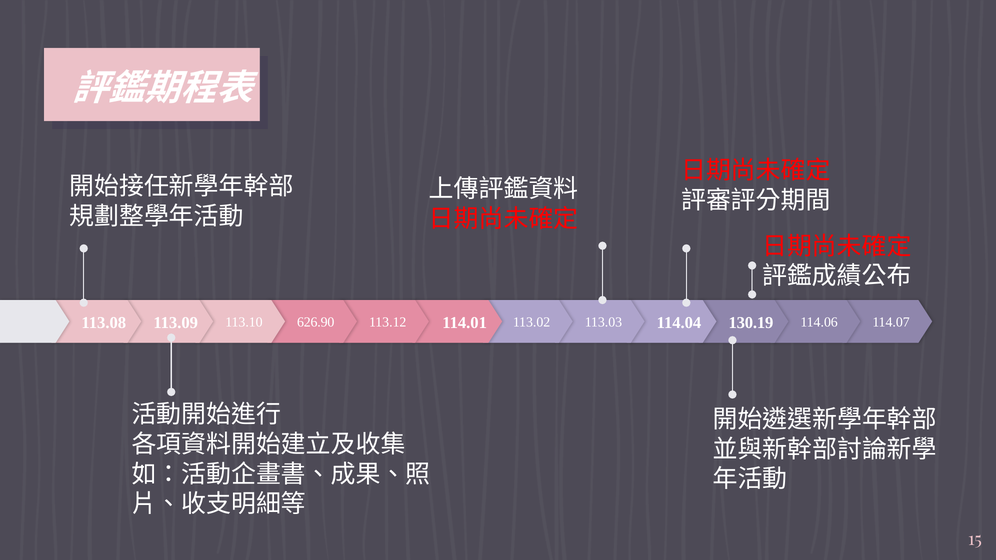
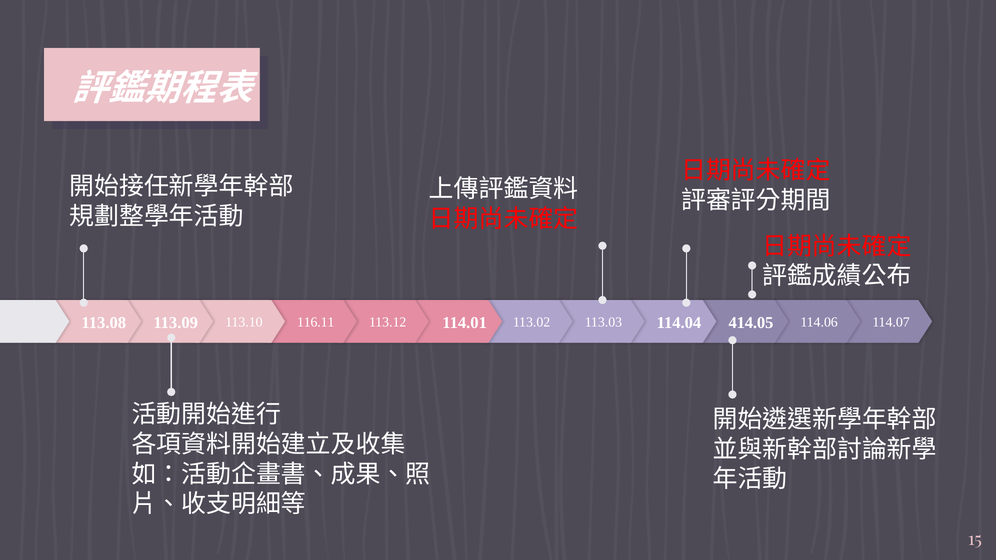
130.19: 130.19 -> 414.05 (751, 323)
626.90: 626.90 -> 116.11 (316, 323)
